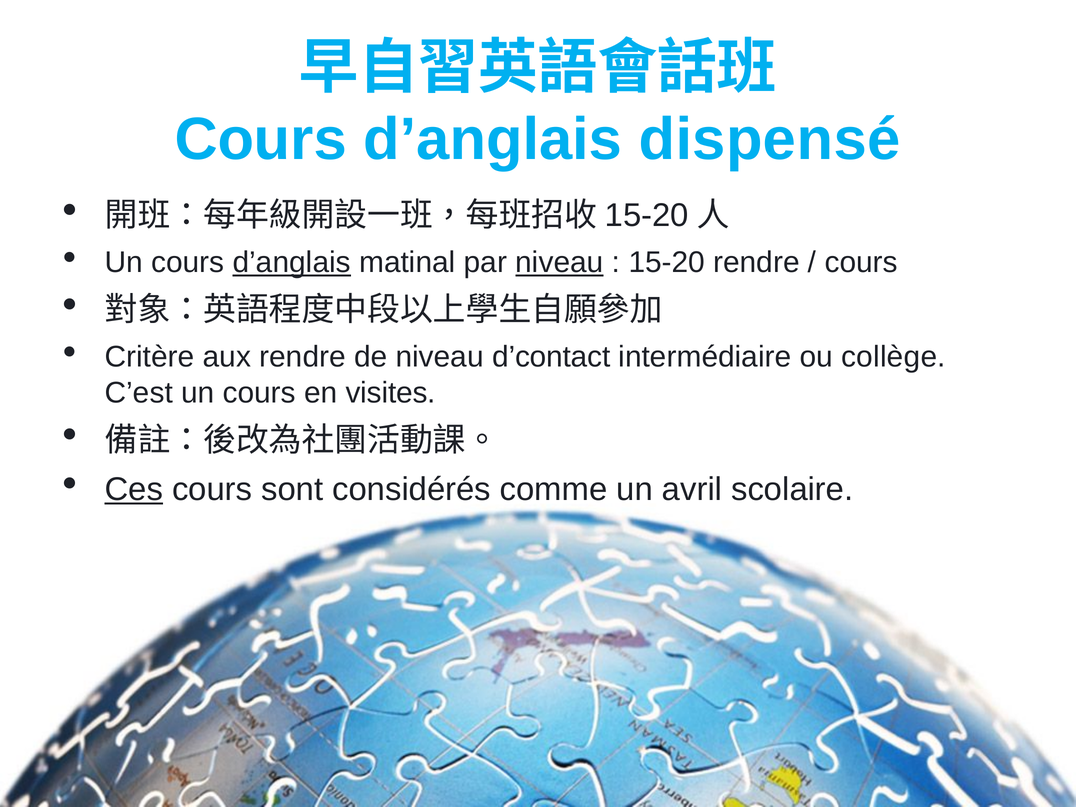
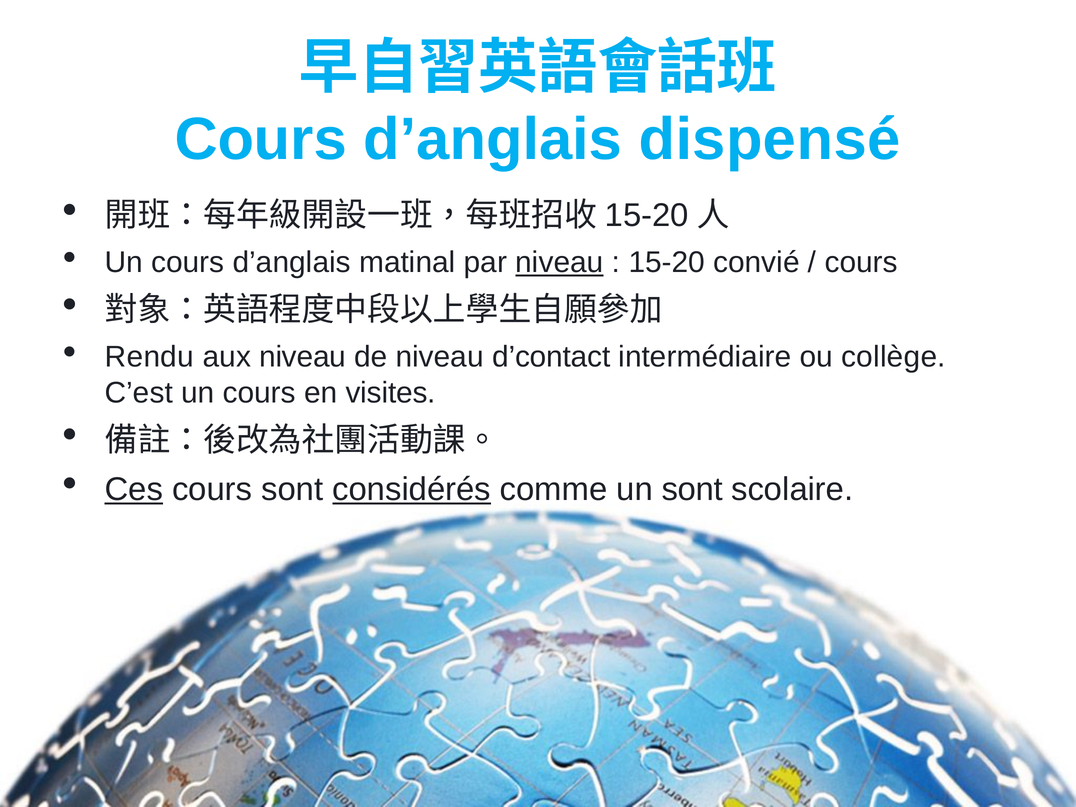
d’anglais underline: present -> none (292, 263)
15-20 rendre: rendre -> convié (756, 263)
Critère: Critère -> Rendu (149, 357)
aux rendre: rendre -> niveau (303, 357)
considérés underline: none -> present (412, 489)
un avril: avril -> sont (692, 489)
